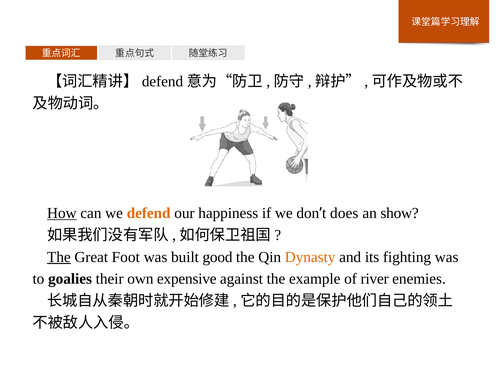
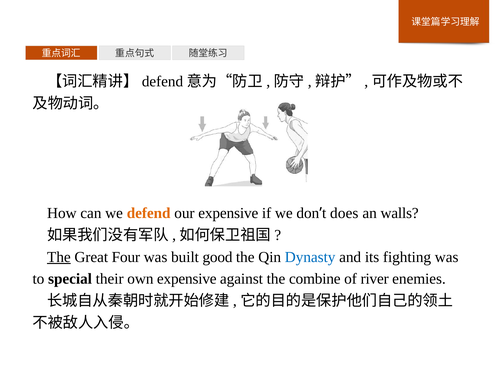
How underline: present -> none (62, 213)
our happiness: happiness -> expensive (228, 213)
show: show -> walls (400, 213)
Foot: Foot -> Four (126, 257)
Dynasty colour: orange -> blue (310, 257)
goalies: goalies -> special (70, 279)
example: example -> combine (315, 279)
